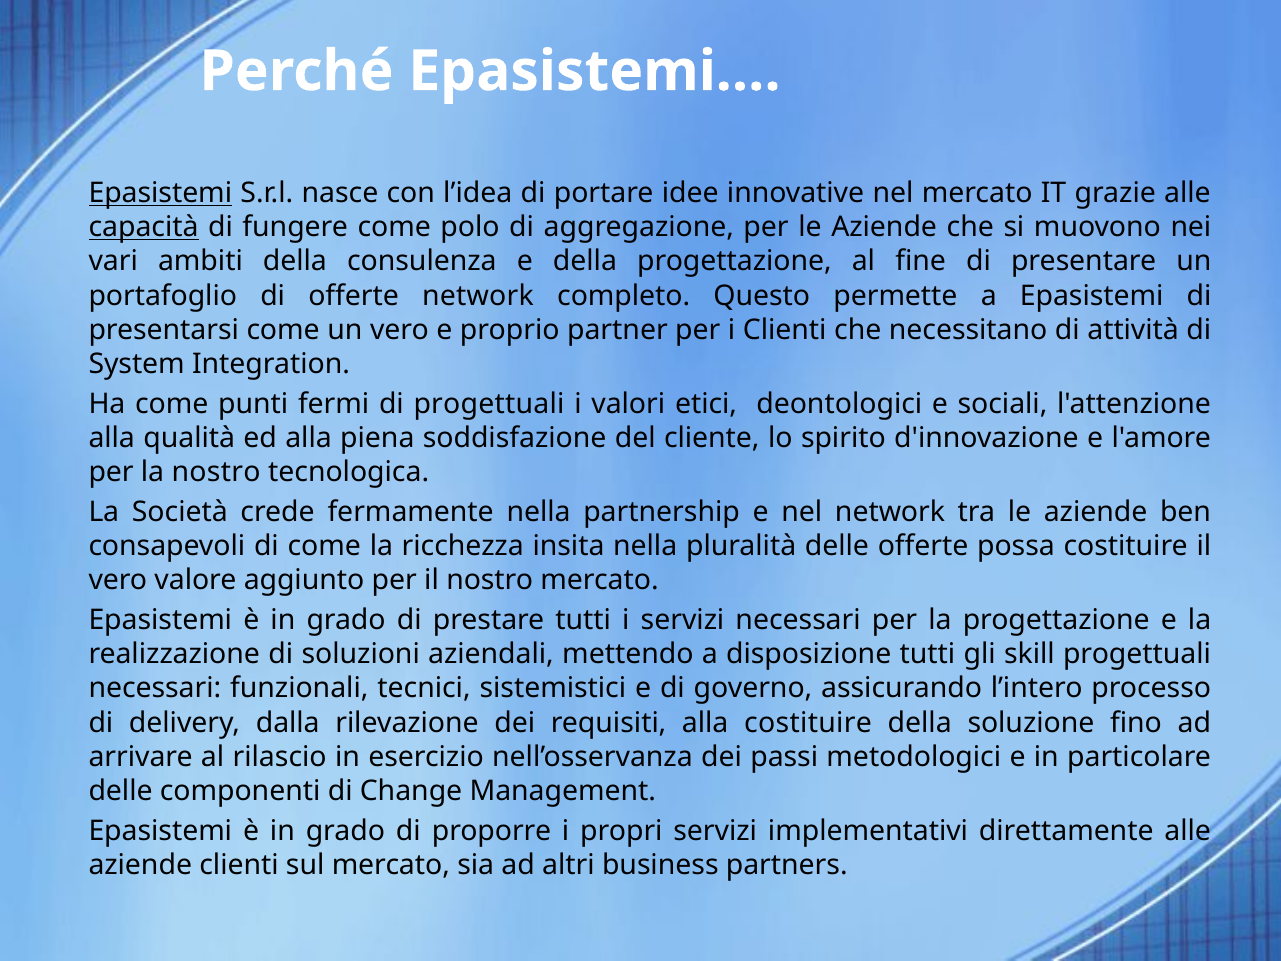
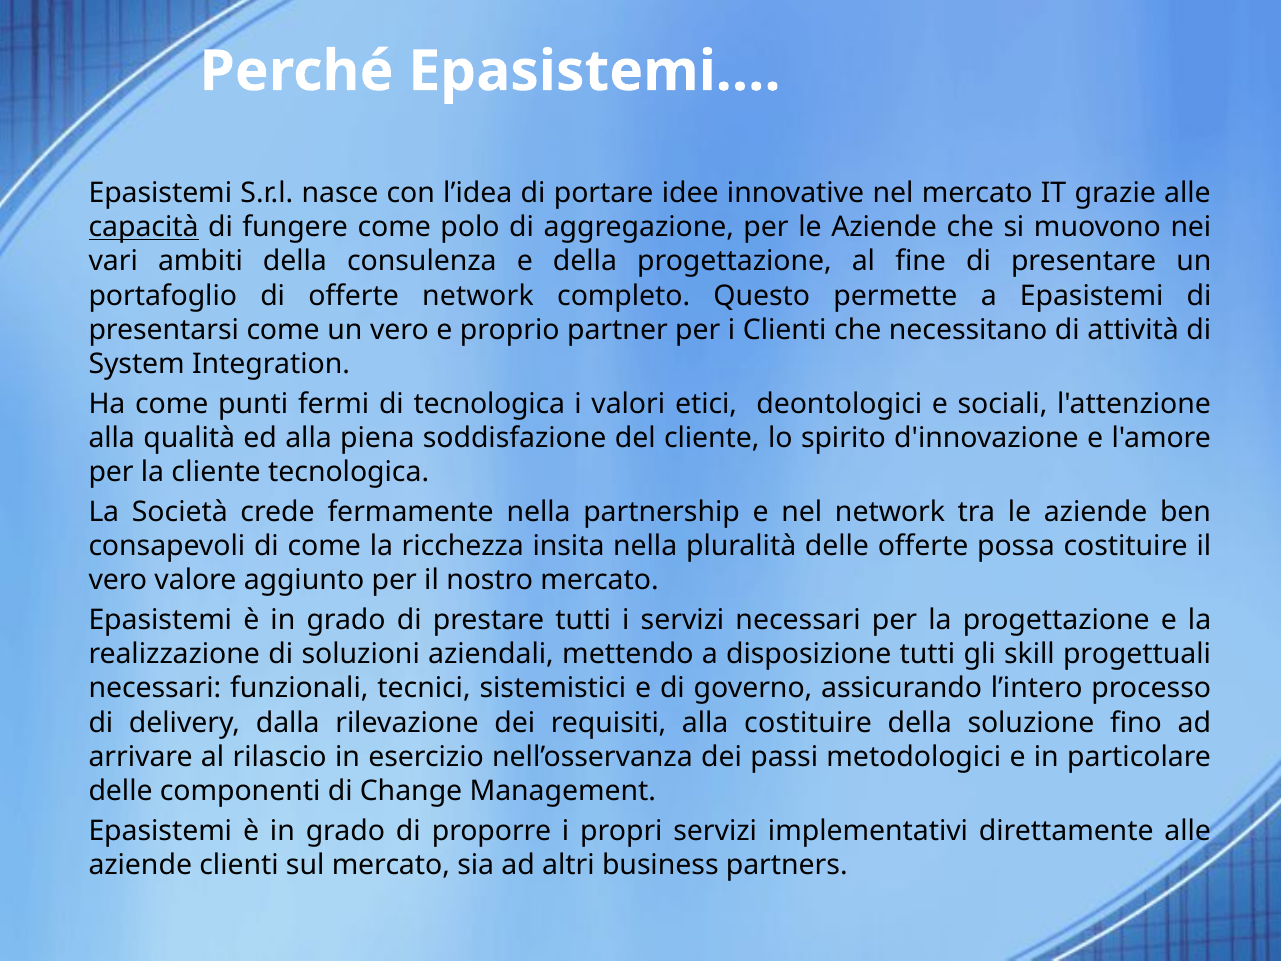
Epasistemi underline: present -> none (160, 193)
di progettuali: progettuali -> tecnologica (489, 404)
la nostro: nostro -> cliente (216, 472)
